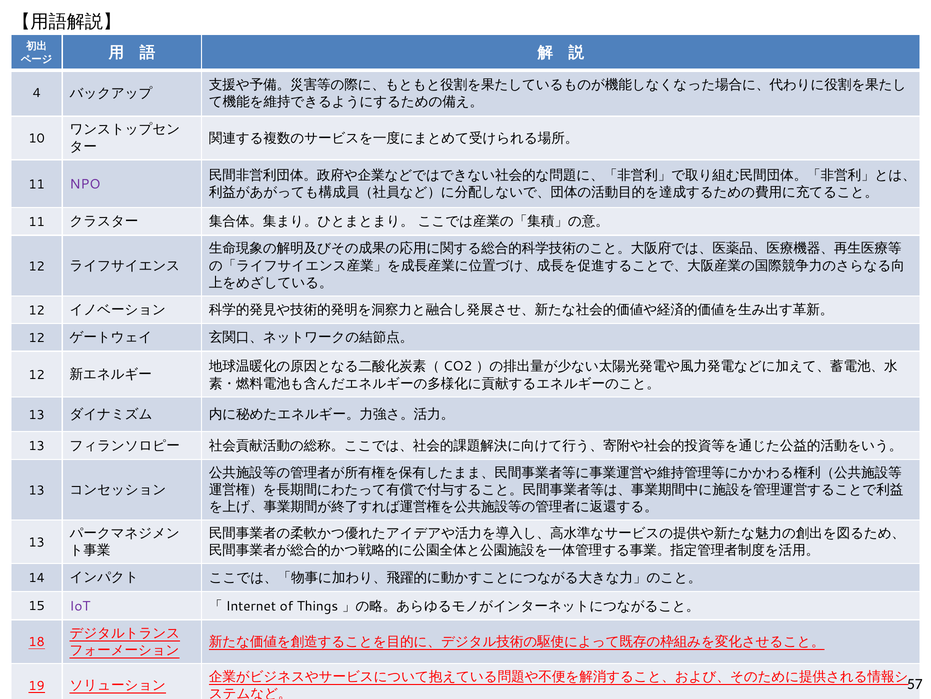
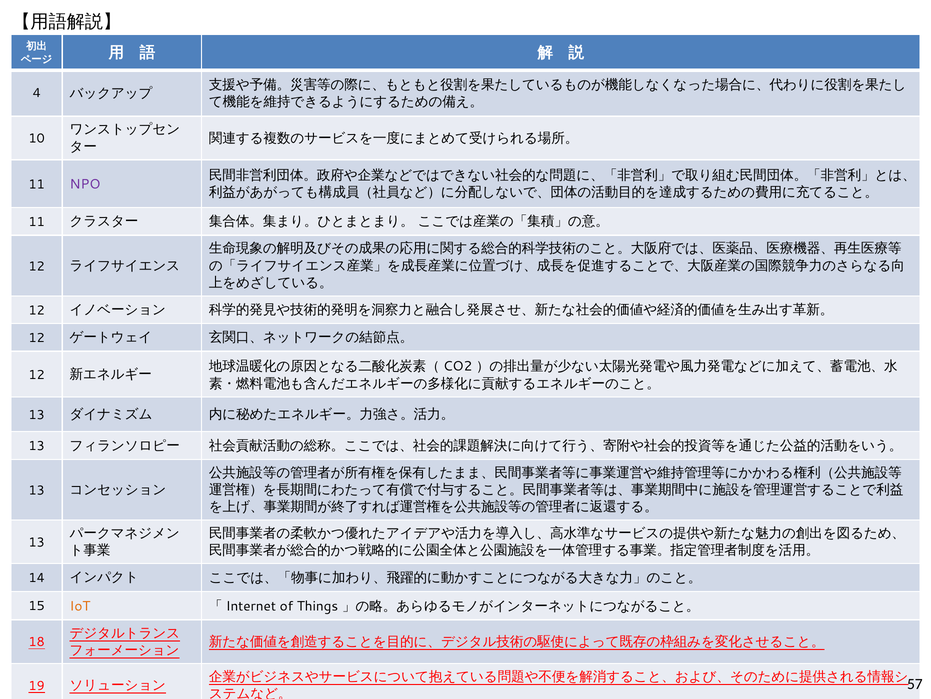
IoT colour: purple -> orange (80, 606)
